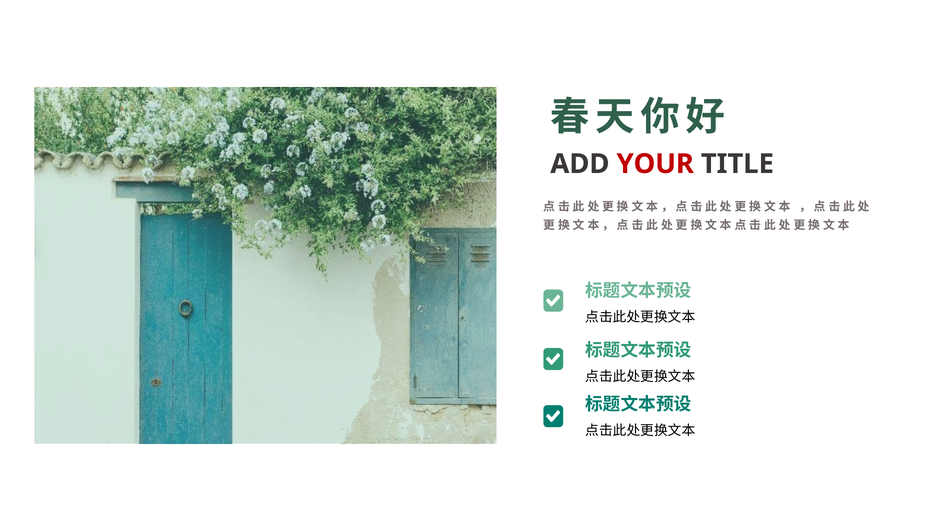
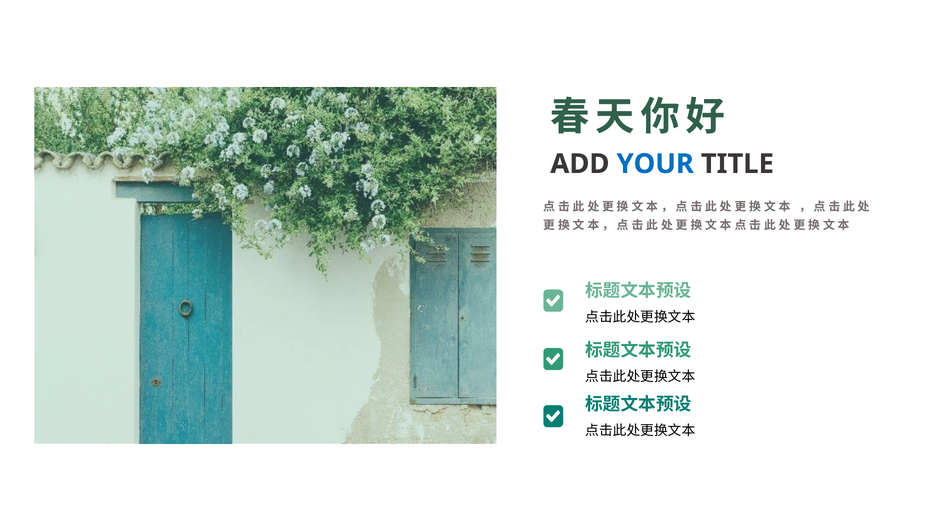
YOUR colour: red -> blue (655, 164)
